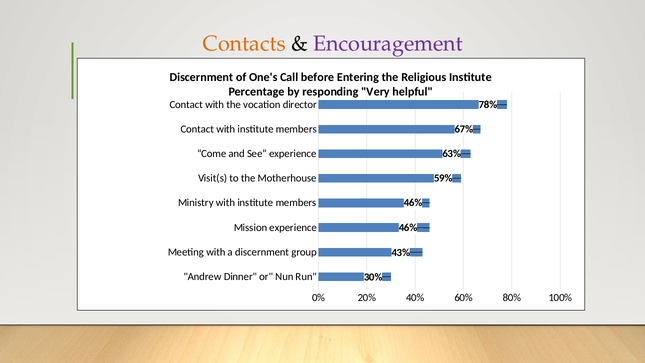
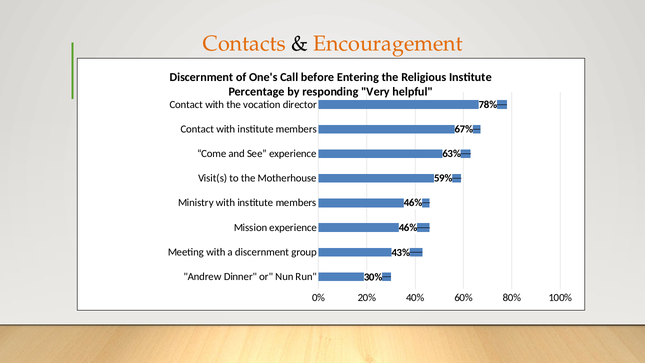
Encouragement colour: purple -> orange (388, 44)
